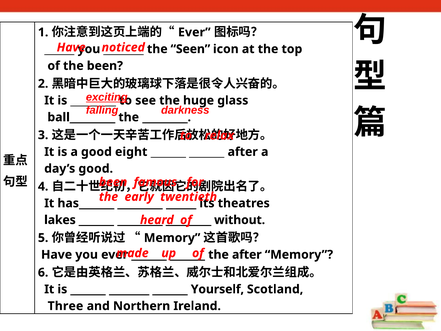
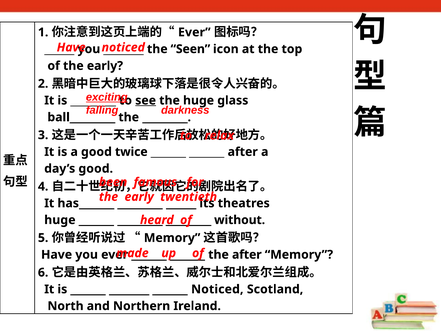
of the been: been -> early (105, 66)
see underline: none -> present (146, 100)
eight: eight -> twice (131, 152)
lakes: lakes -> huge (60, 220)
Yourself: Yourself -> Noticed (217, 289)
Three: Three -> North (66, 306)
